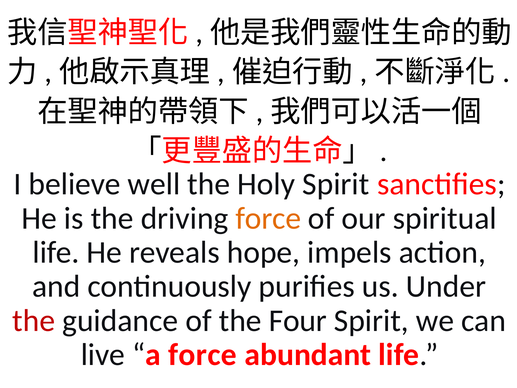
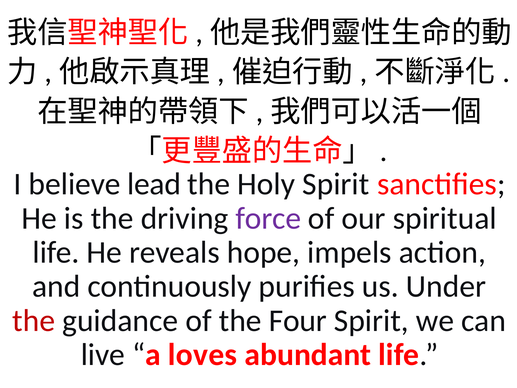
well: well -> lead (154, 184)
force colour: orange -> purple (268, 218)
a force: force -> loves (203, 355)
